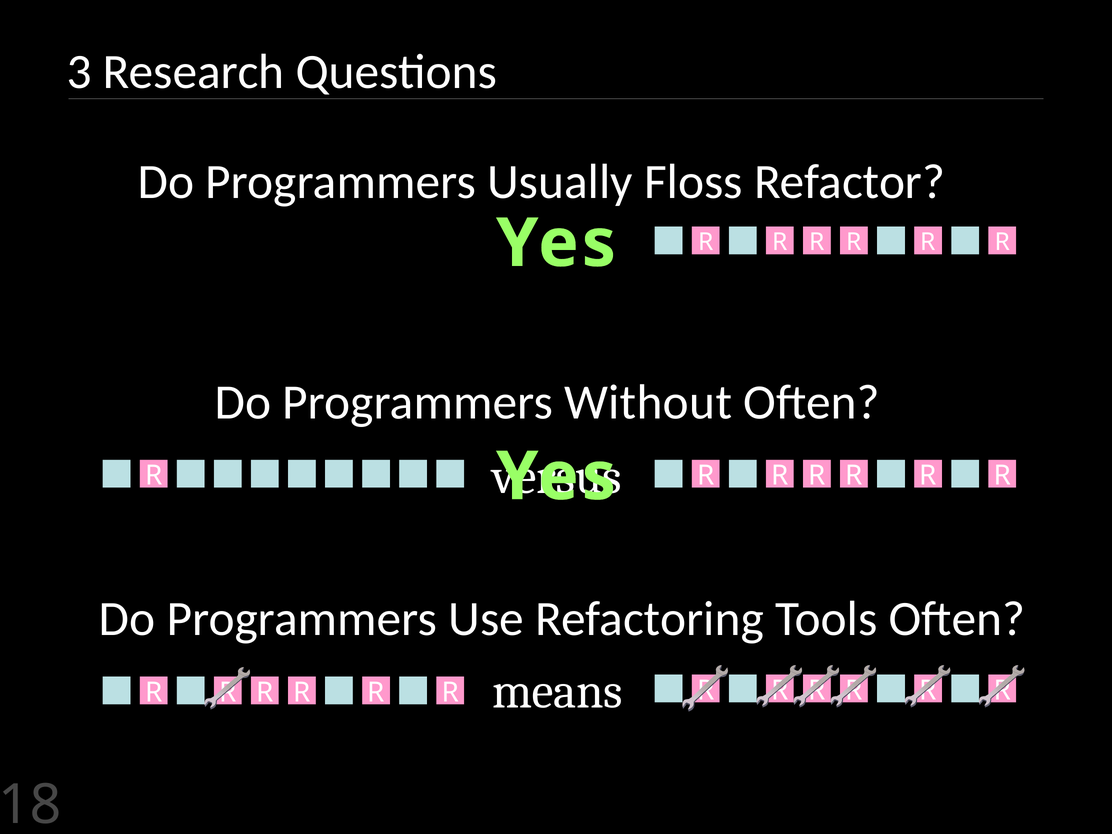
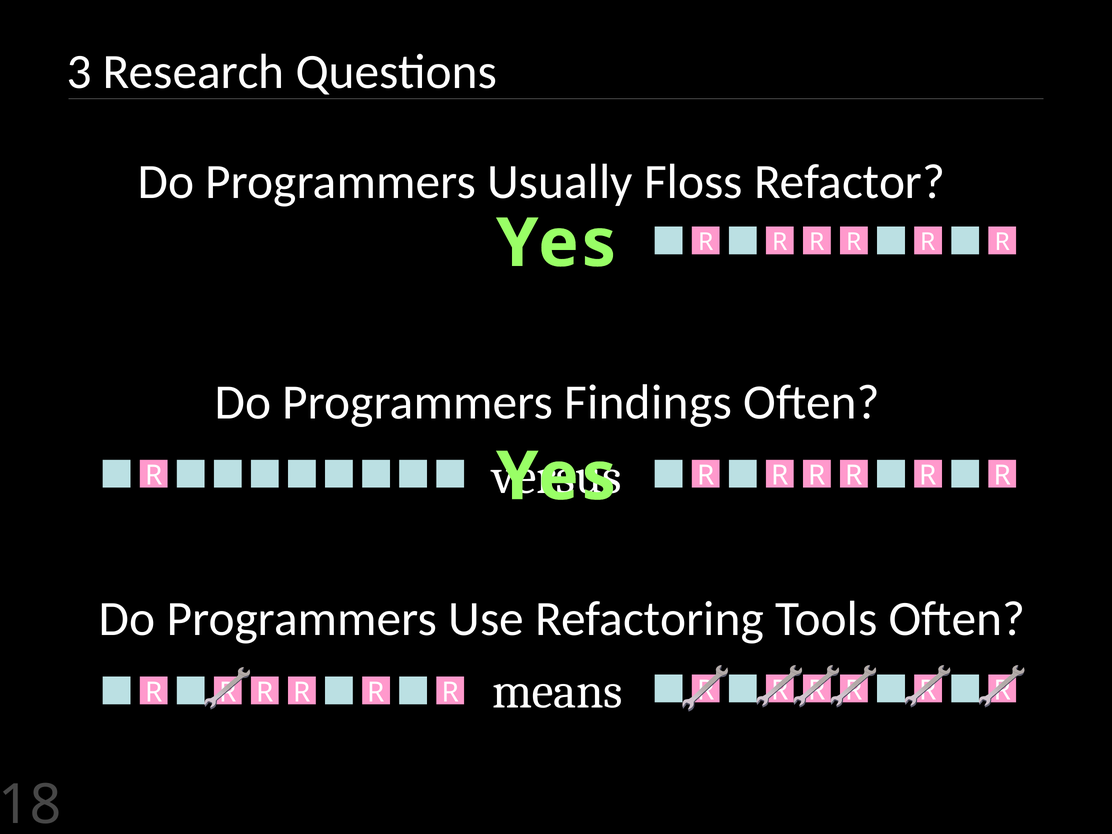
Without: Without -> Findings (648, 402)
